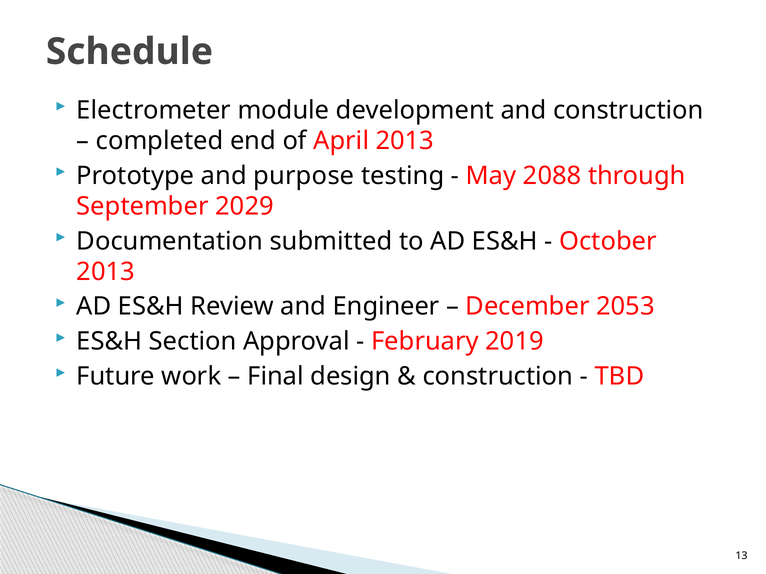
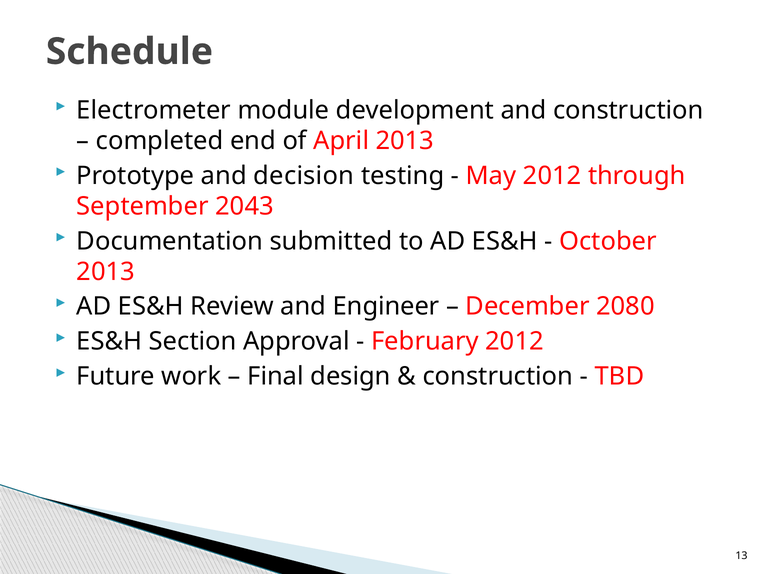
purpose: purpose -> decision (304, 176)
May 2088: 2088 -> 2012 (552, 176)
2029: 2029 -> 2043 (245, 206)
2053: 2053 -> 2080 (626, 307)
February 2019: 2019 -> 2012 (515, 342)
